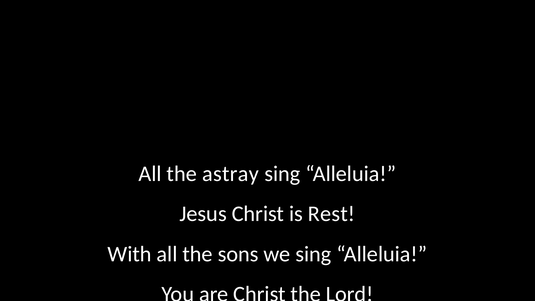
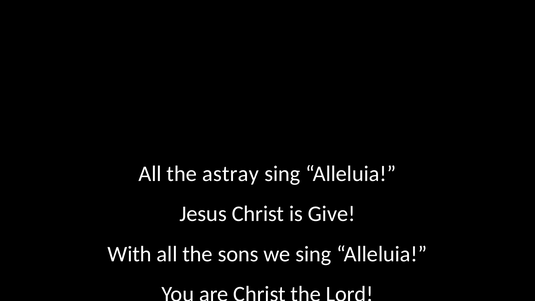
Rest: Rest -> Give (332, 214)
